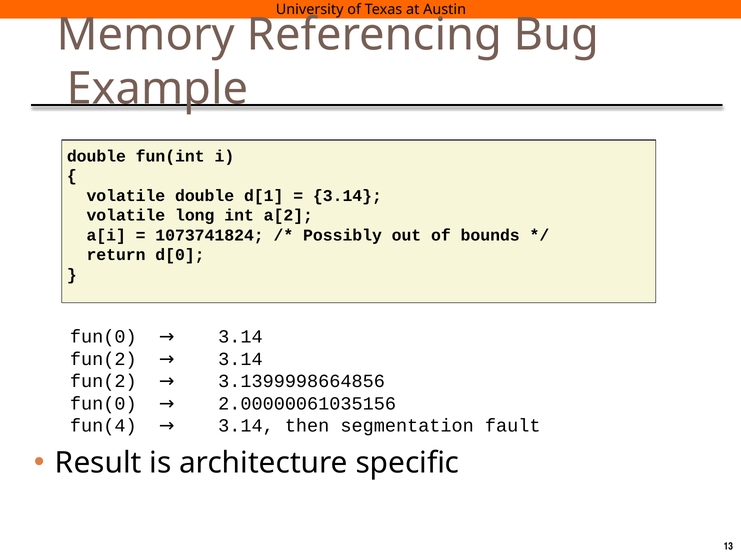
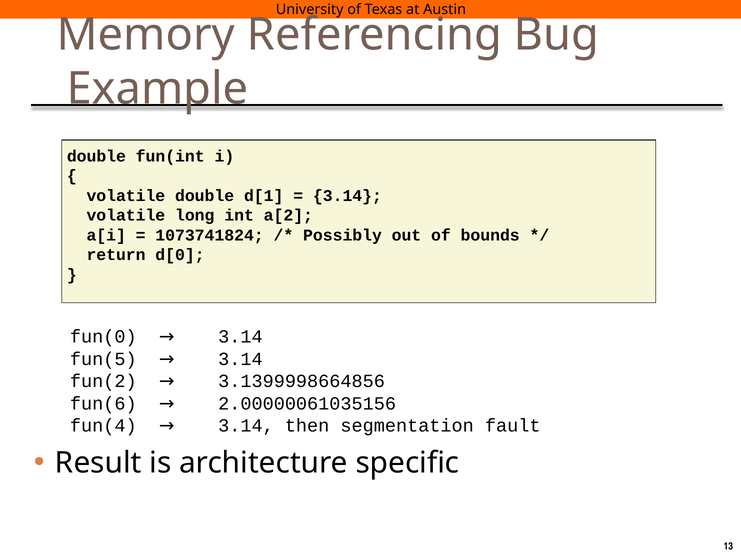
fun(2: fun(2 -> fun(5 (103, 359)
fun(0: fun(0 -> fun(6 (103, 403)
